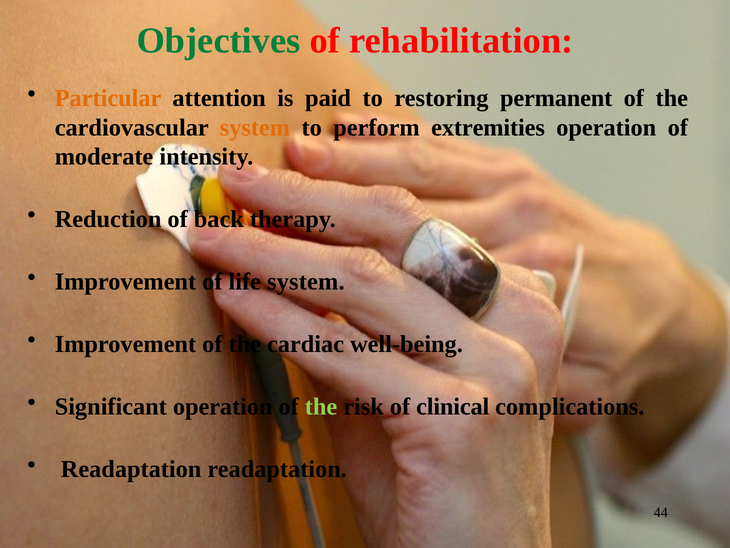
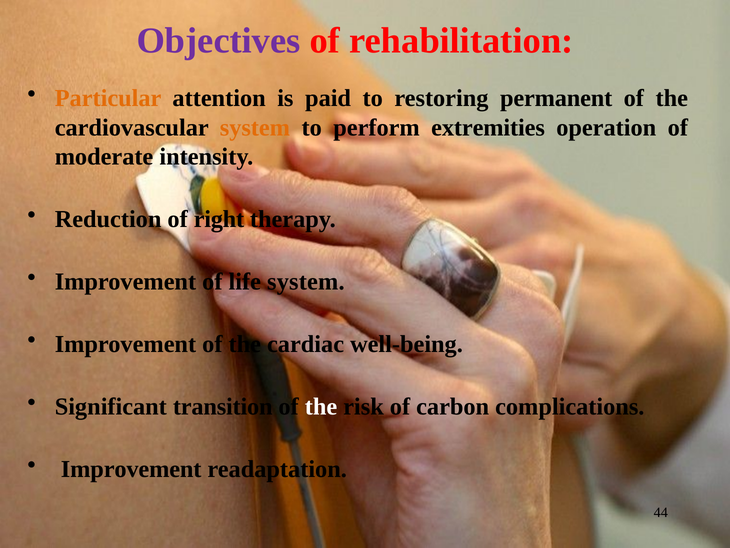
Objectives colour: green -> purple (219, 41)
back: back -> right (219, 219)
Significant operation: operation -> transition (223, 406)
the colour: light green -> white (321, 406)
clinical: clinical -> carbon (453, 406)
Readaptation: Readaptation -> Improvement (131, 469)
